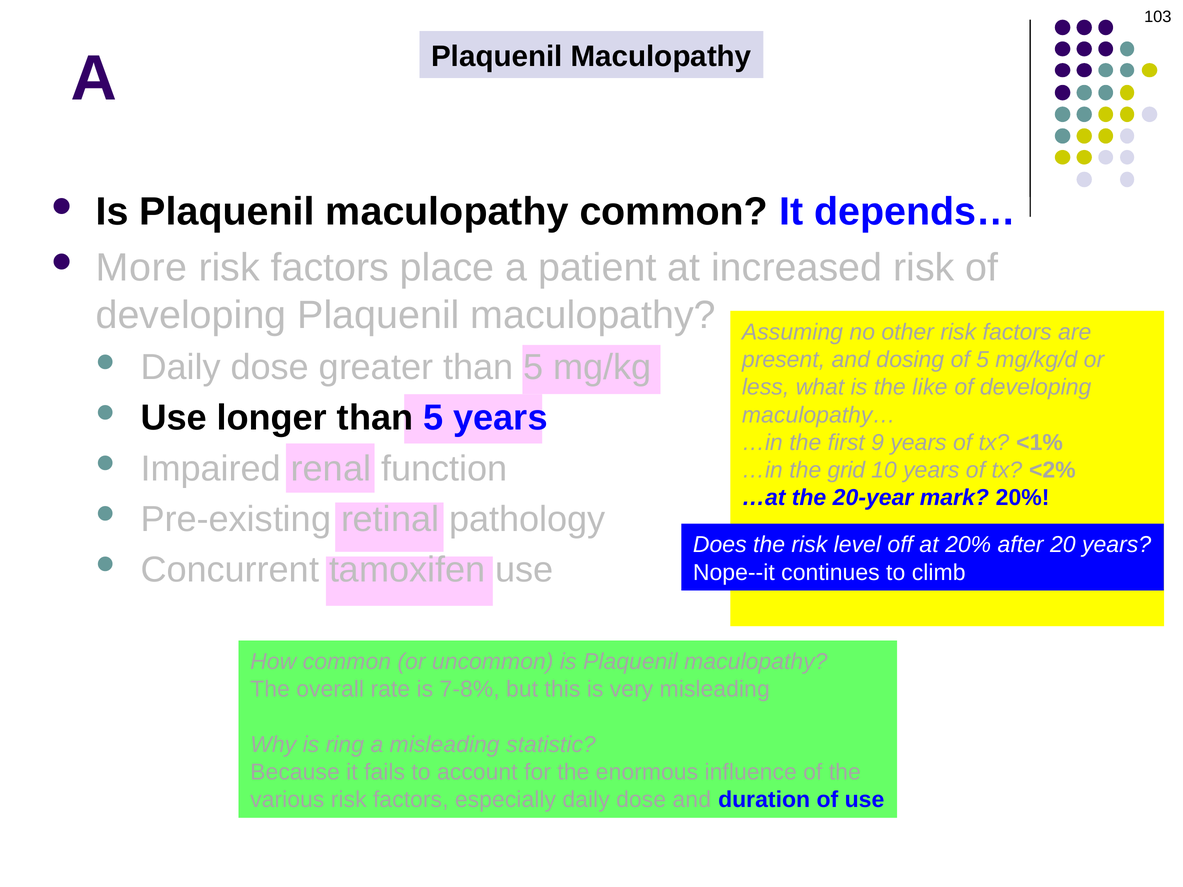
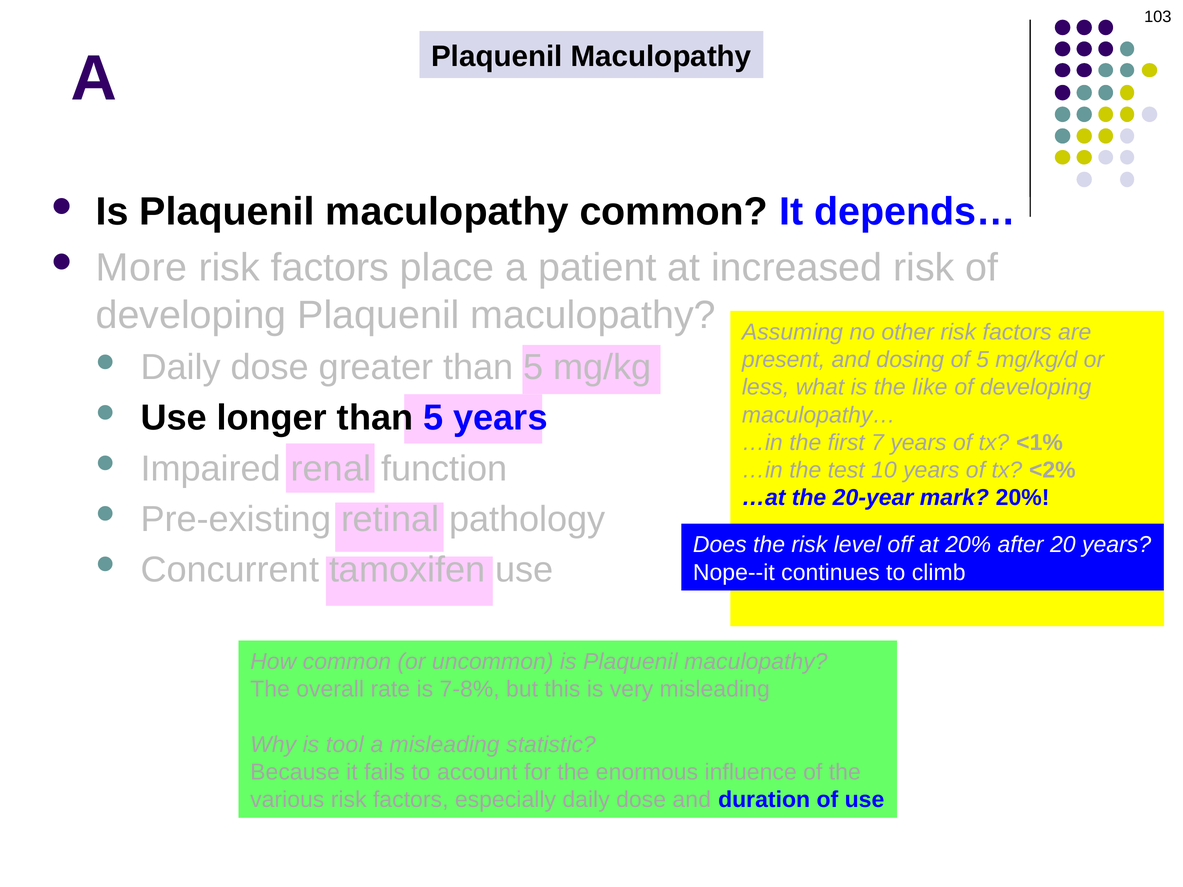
9: 9 -> 7 (878, 443)
grid: grid -> test (846, 470)
ring: ring -> tool (345, 745)
